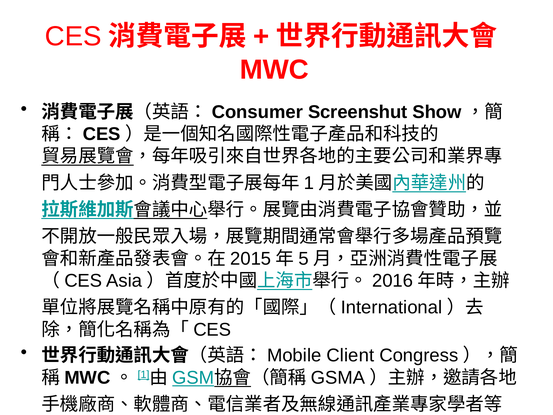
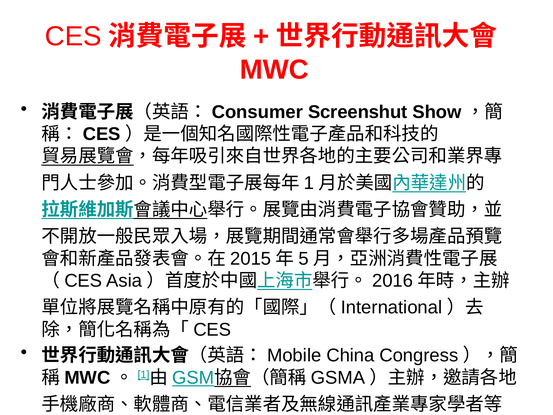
Client: Client -> China (350, 355)
